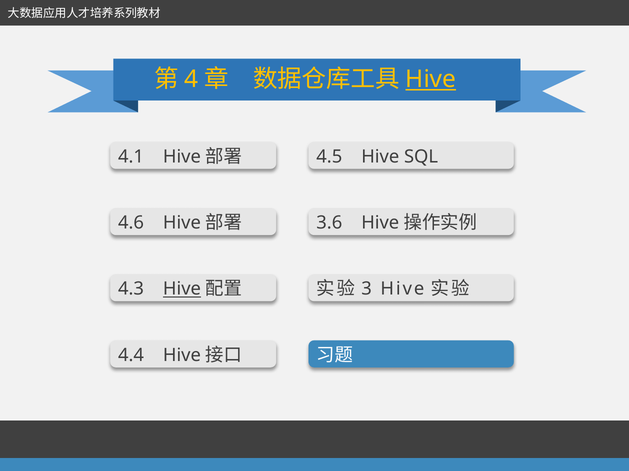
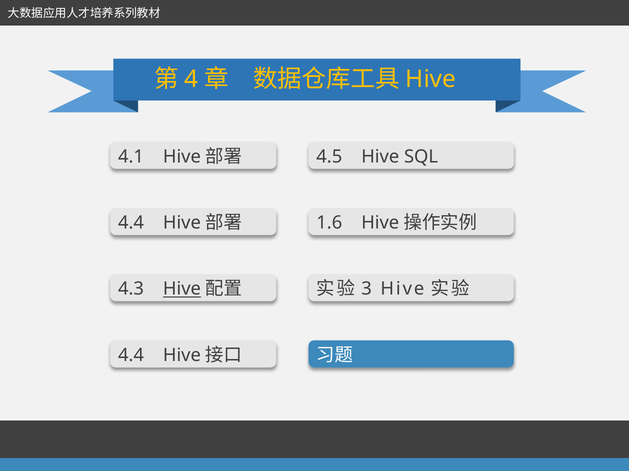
Hive underline: present -> none (431, 79)
4.6: 4.6 -> 4.4 (131, 223)
3.6: 3.6 -> 1.6 (329, 223)
